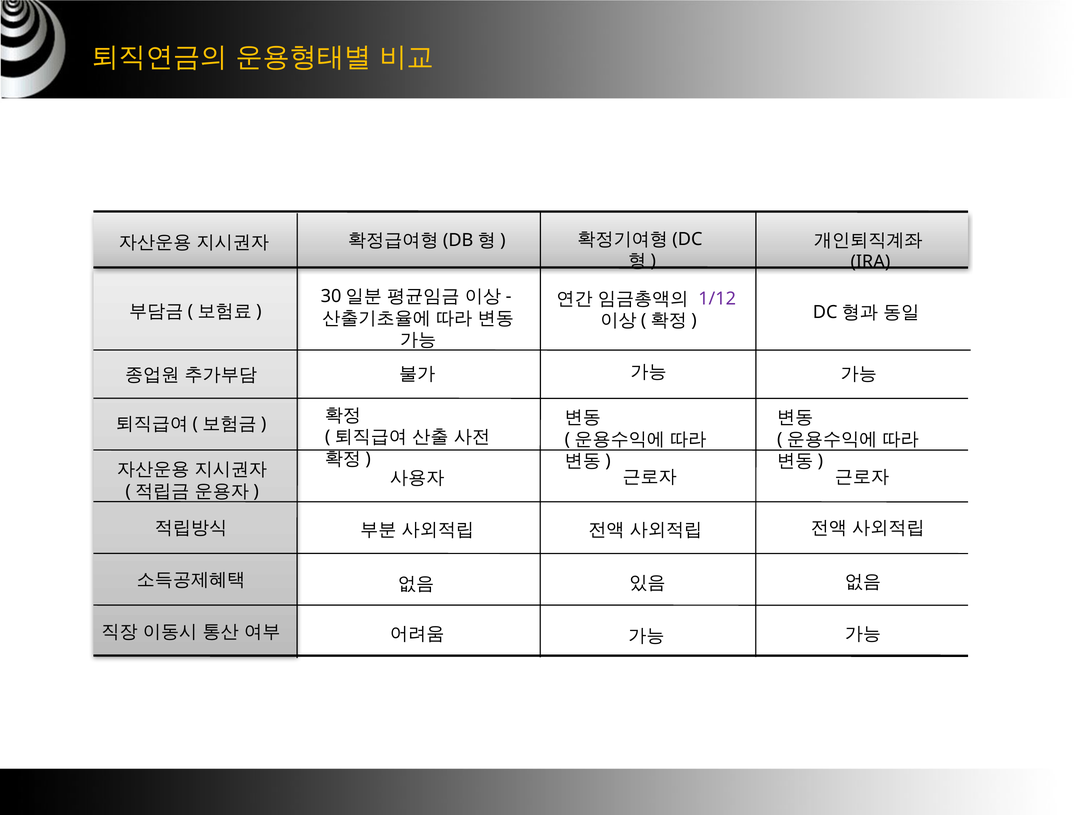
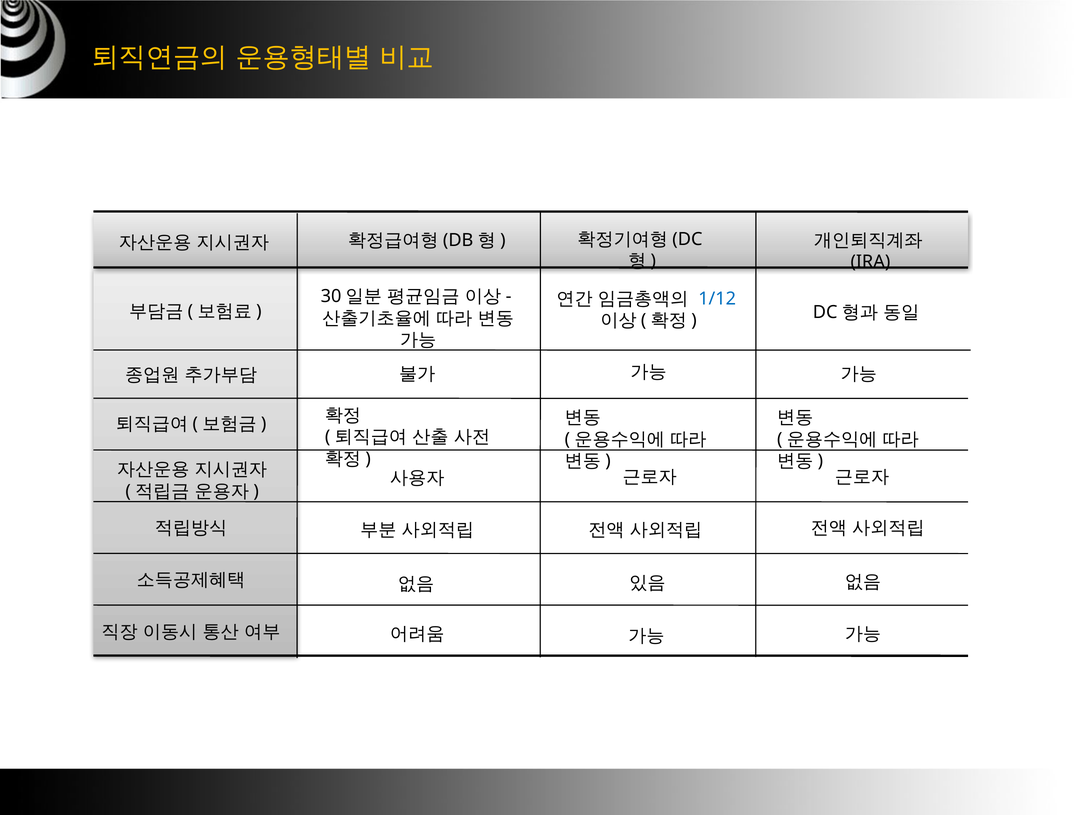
1/12 colour: purple -> blue (717, 299)
